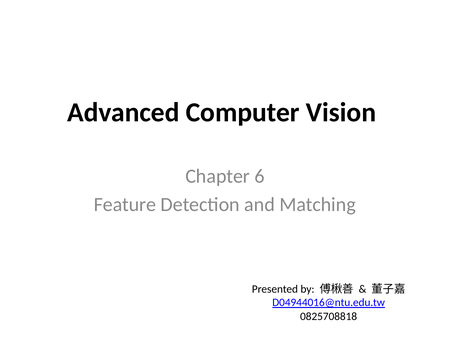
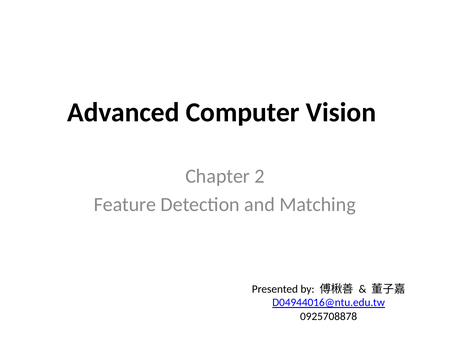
6: 6 -> 2 (259, 176)
0825708818: 0825708818 -> 0925708878 (329, 316)
